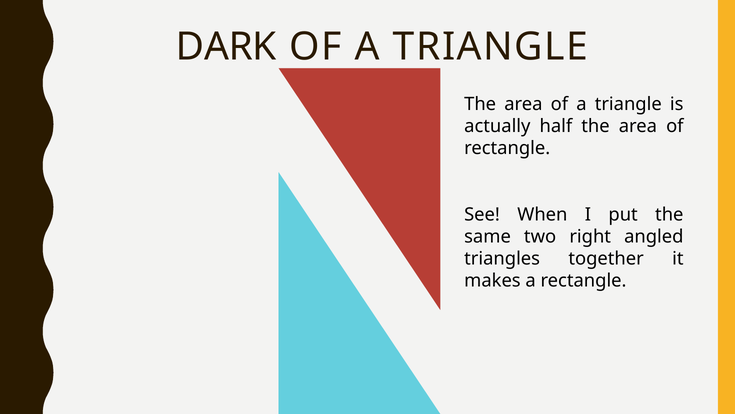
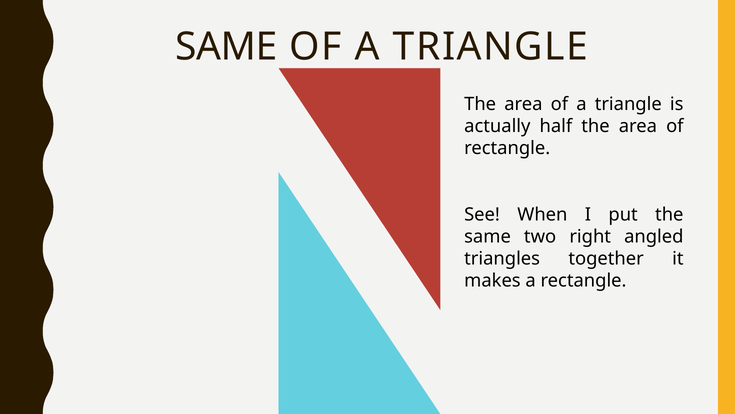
DARK: DARK -> SAME (226, 47)
